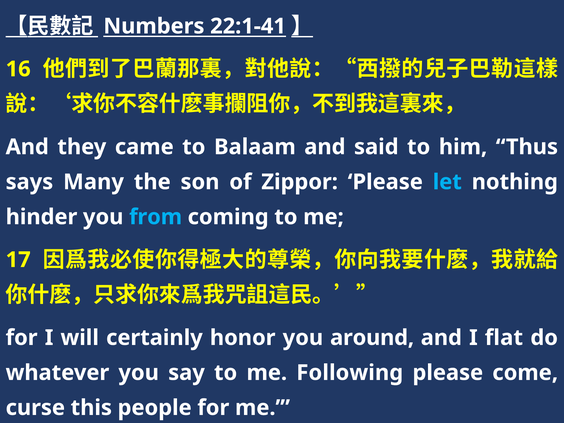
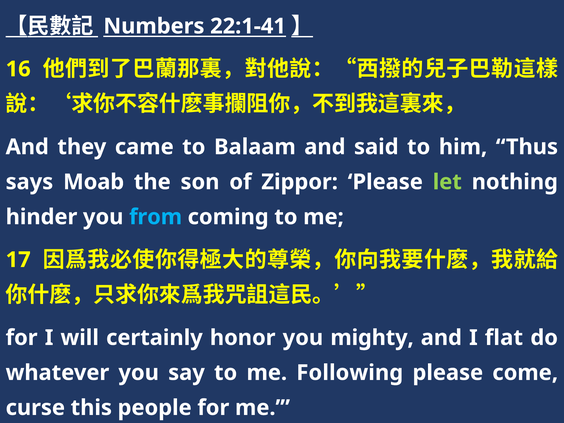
Many: Many -> Moab (94, 182)
let colour: light blue -> light green (447, 182)
around: around -> mighty (372, 338)
